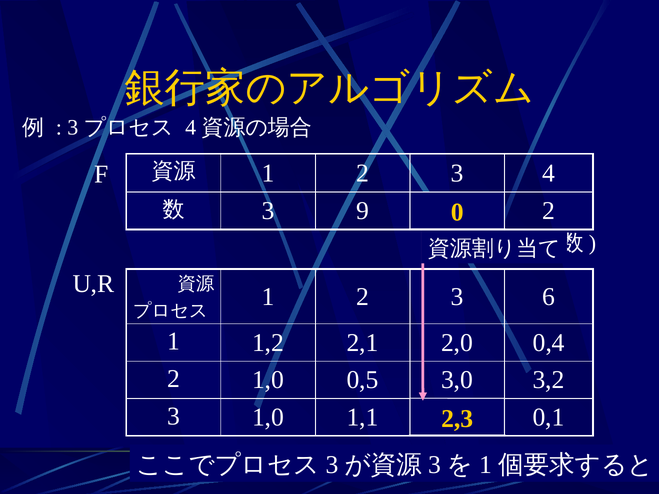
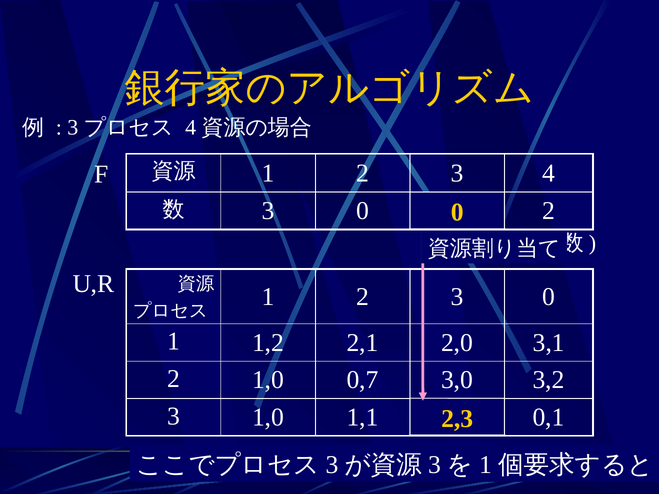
9: 9 -> 0 (363, 211)
2 3 6: 6 -> 0 (549, 297)
0,4: 0,4 -> 3,1 (549, 343)
0,5: 0,5 -> 0,7 (363, 380)
